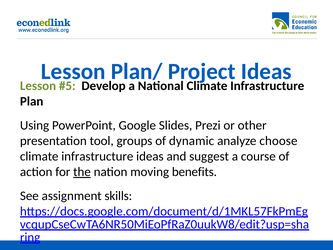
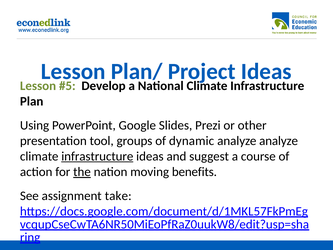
analyze choose: choose -> analyze (279, 141)
infrastructure underline: none -> present (97, 156)
skills: skills -> take (118, 196)
